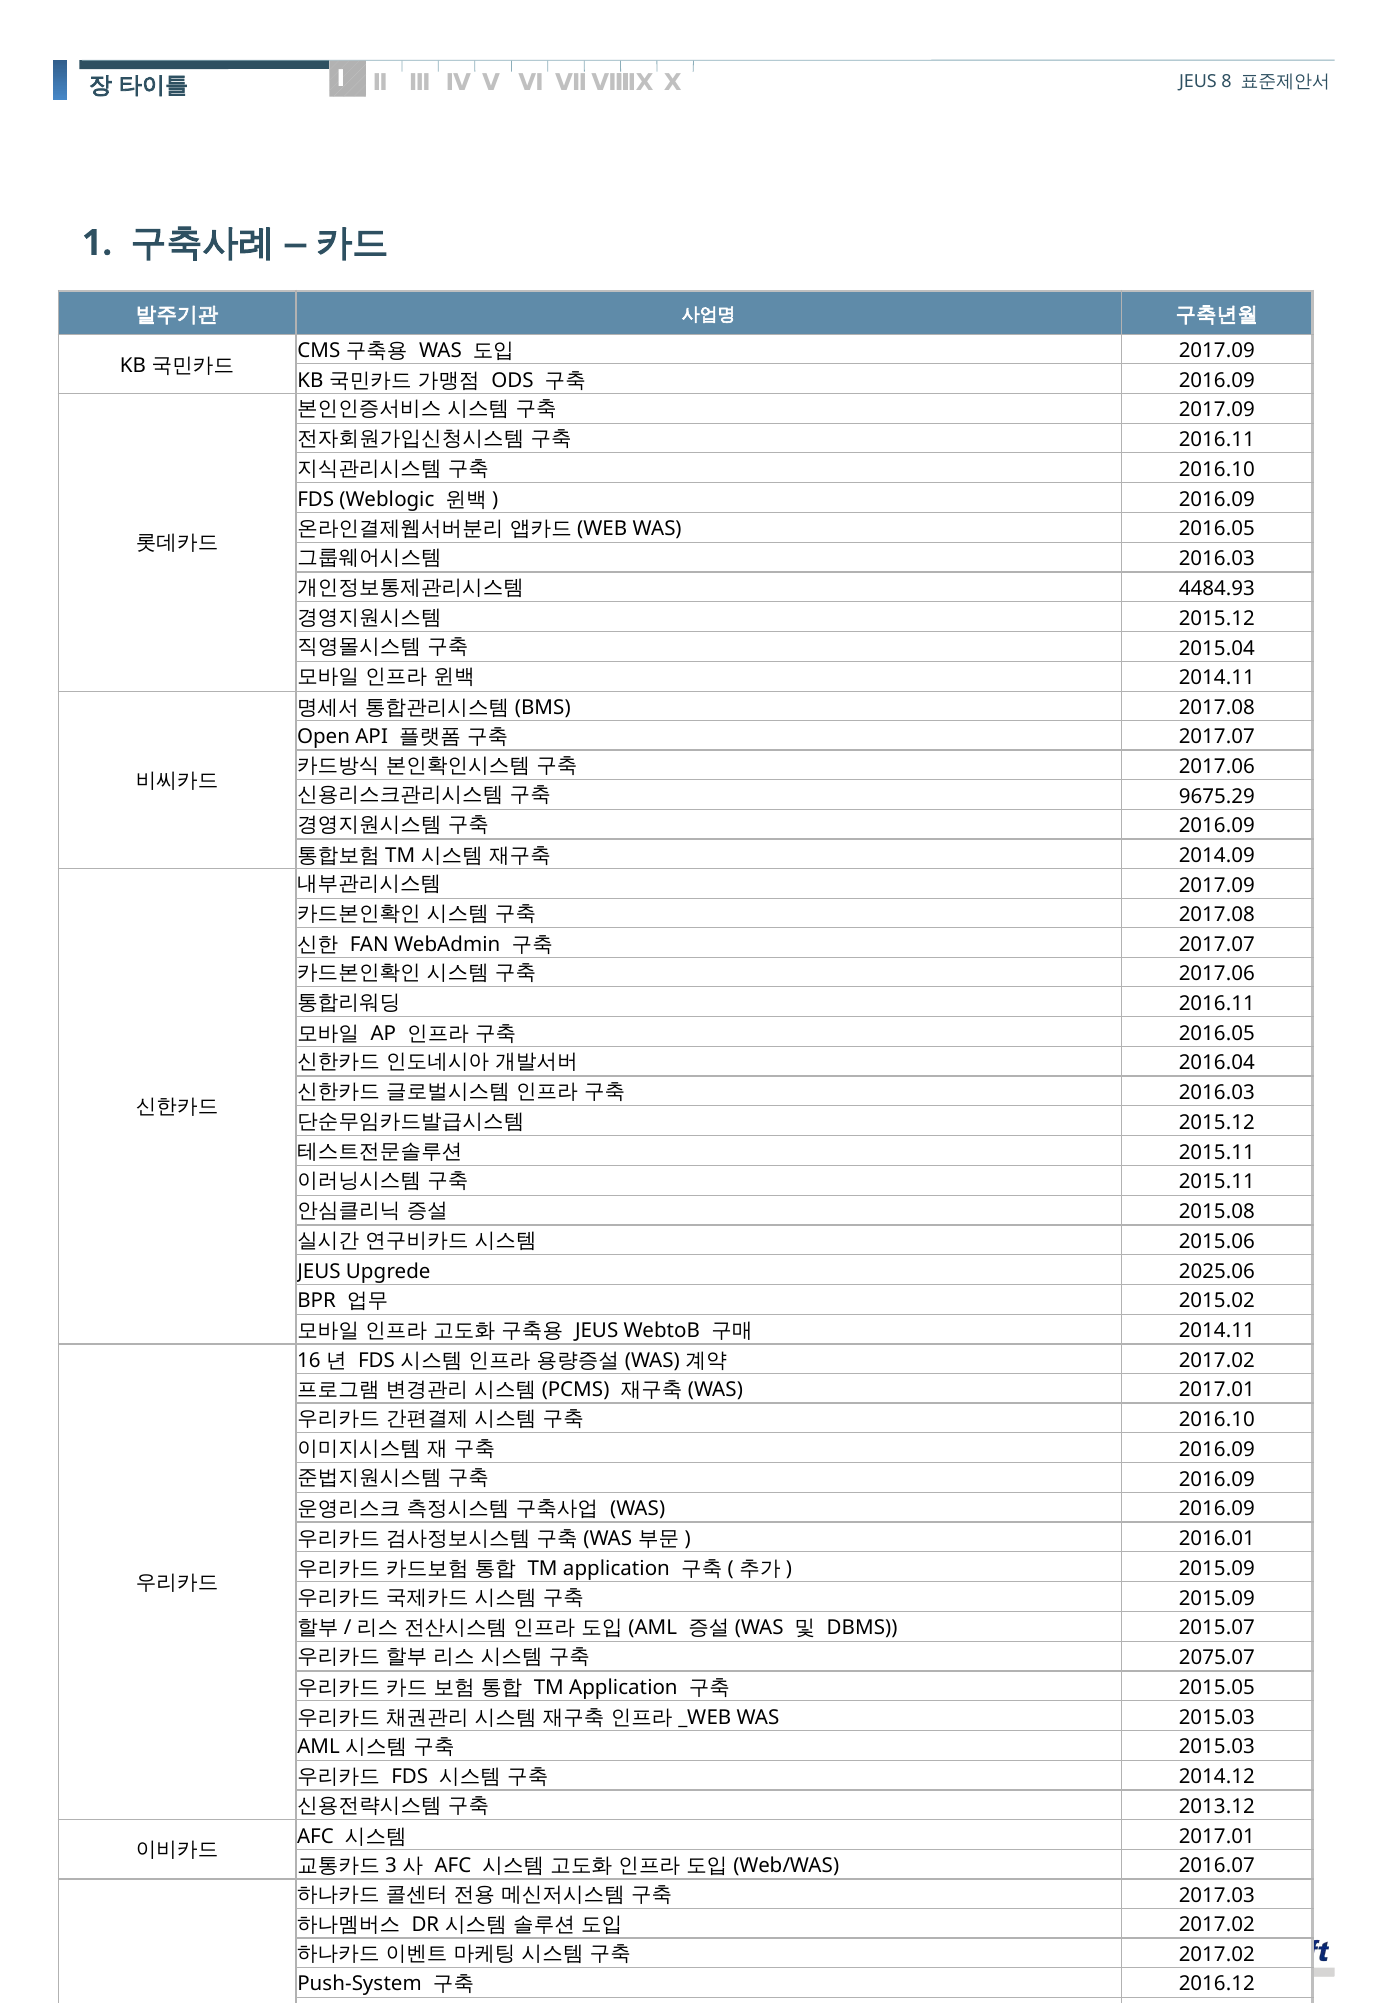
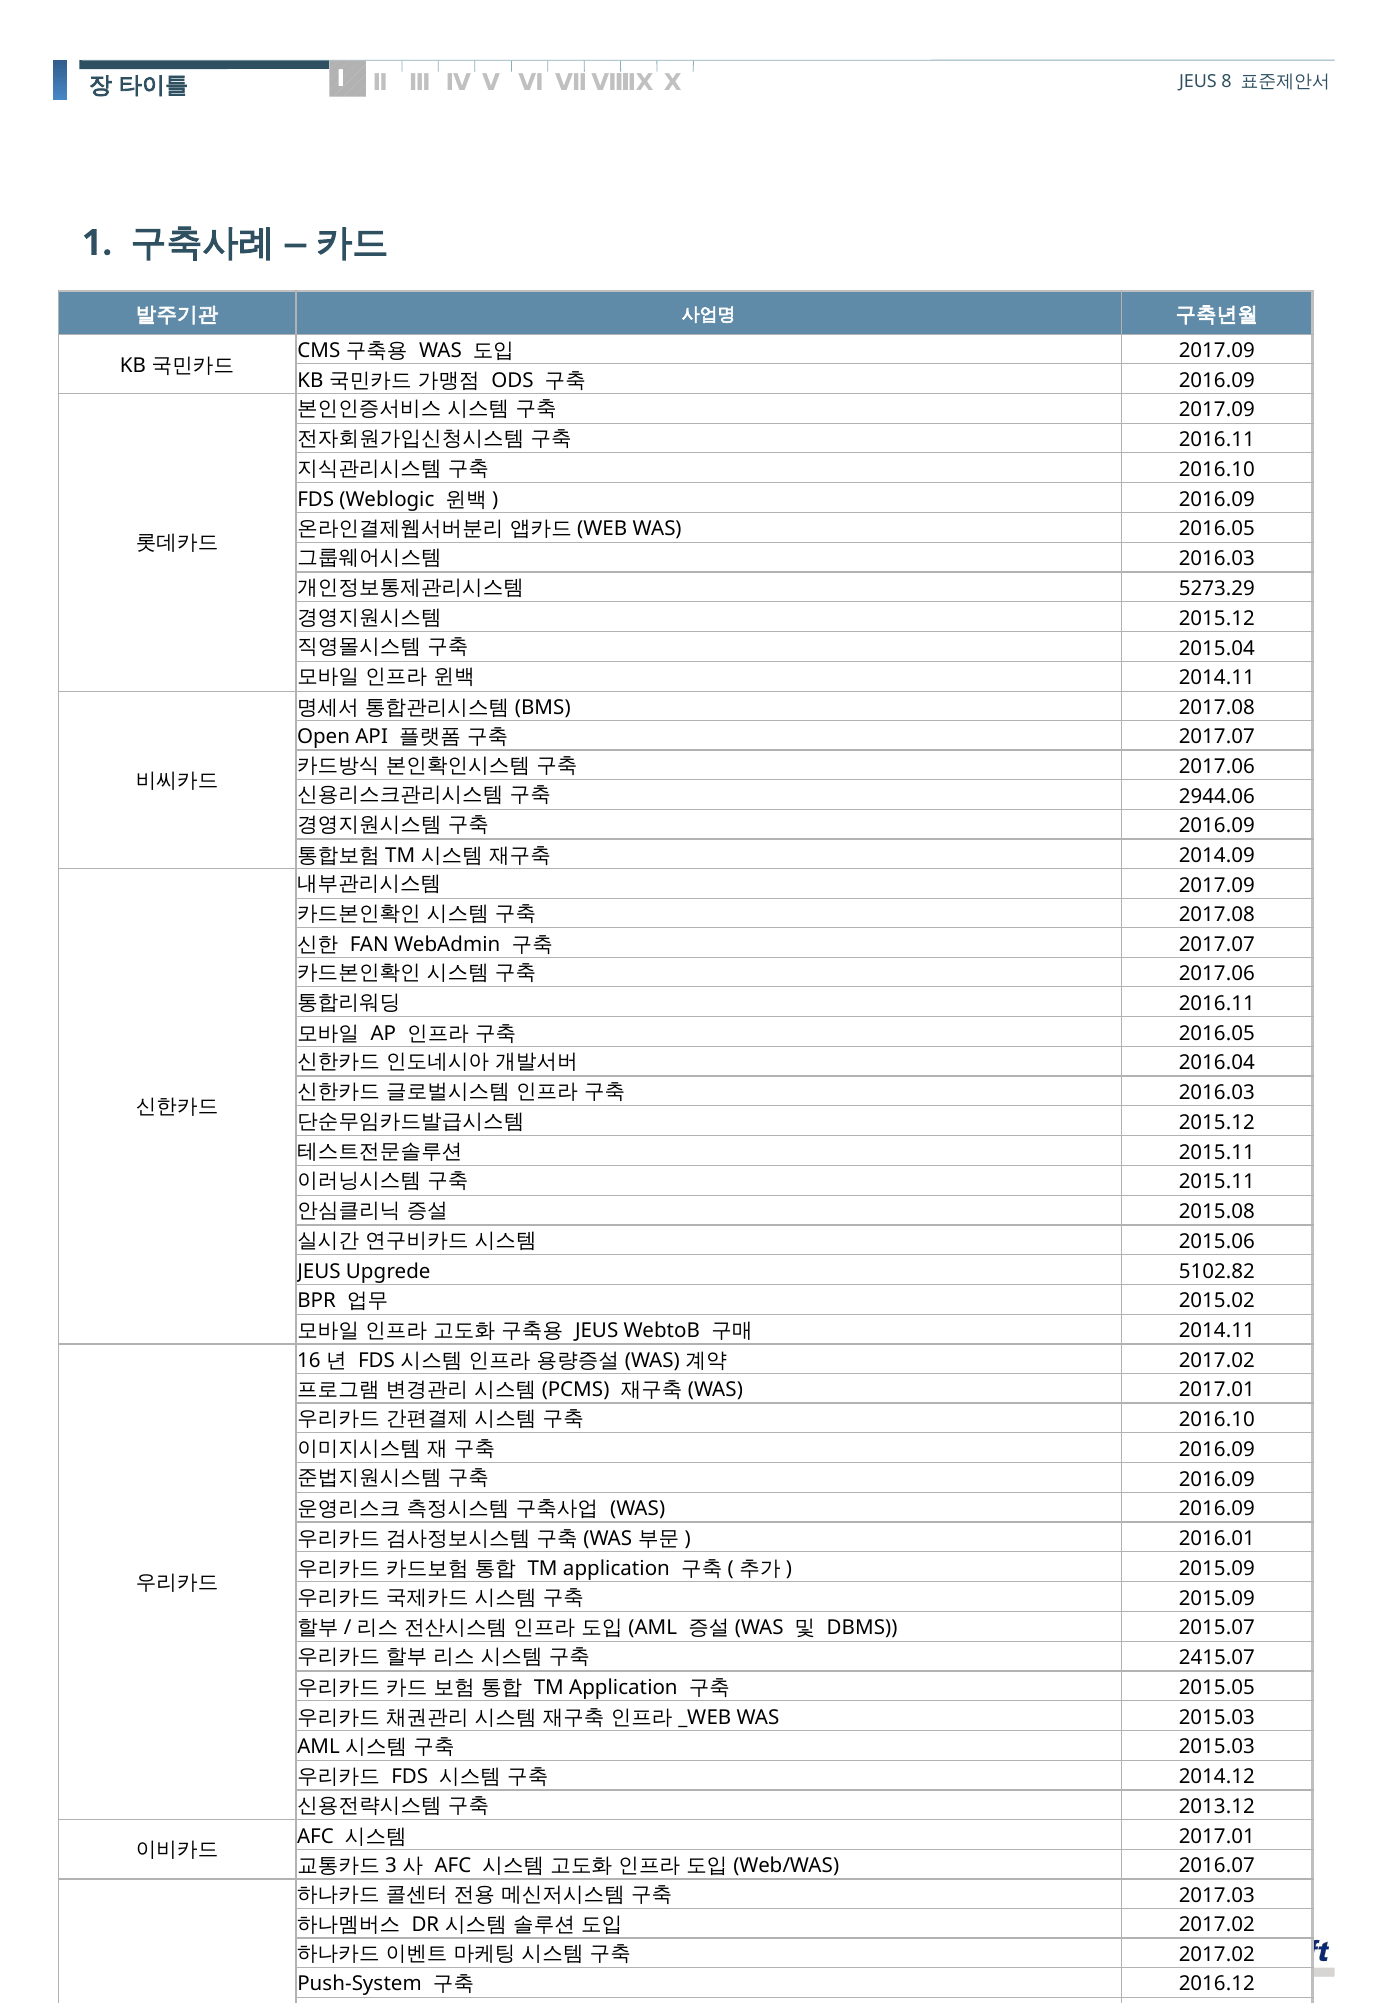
4484.93: 4484.93 -> 5273.29 (1217, 589)
9675.29: 9675.29 -> 2944.06 (1217, 796)
2025.06: 2025.06 -> 5102.82 (1217, 1272)
2075.07: 2075.07 -> 2415.07 (1217, 1658)
